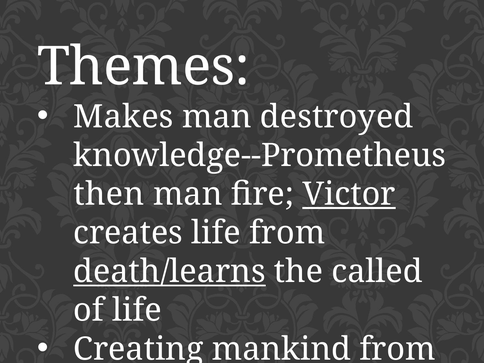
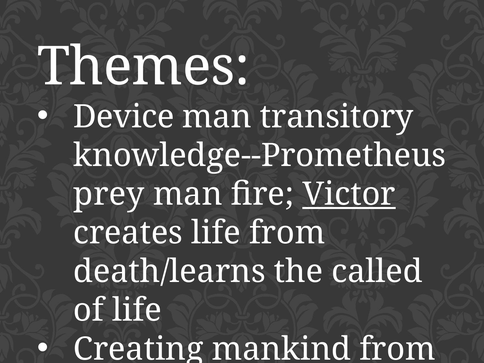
Makes: Makes -> Device (124, 117)
destroyed: destroyed -> transitory (337, 117)
then: then -> prey (109, 194)
death/learns underline: present -> none (169, 272)
